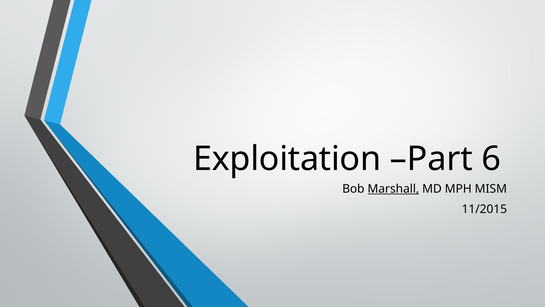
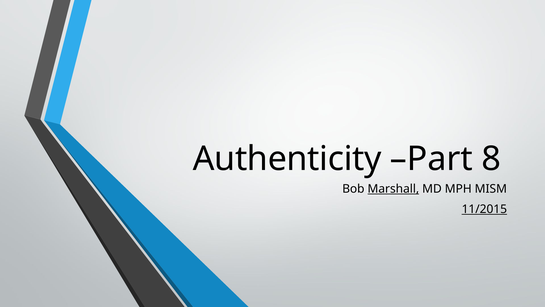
Exploitation: Exploitation -> Authenticity (287, 159)
6: 6 -> 8 (491, 159)
11/2015 underline: none -> present (484, 209)
